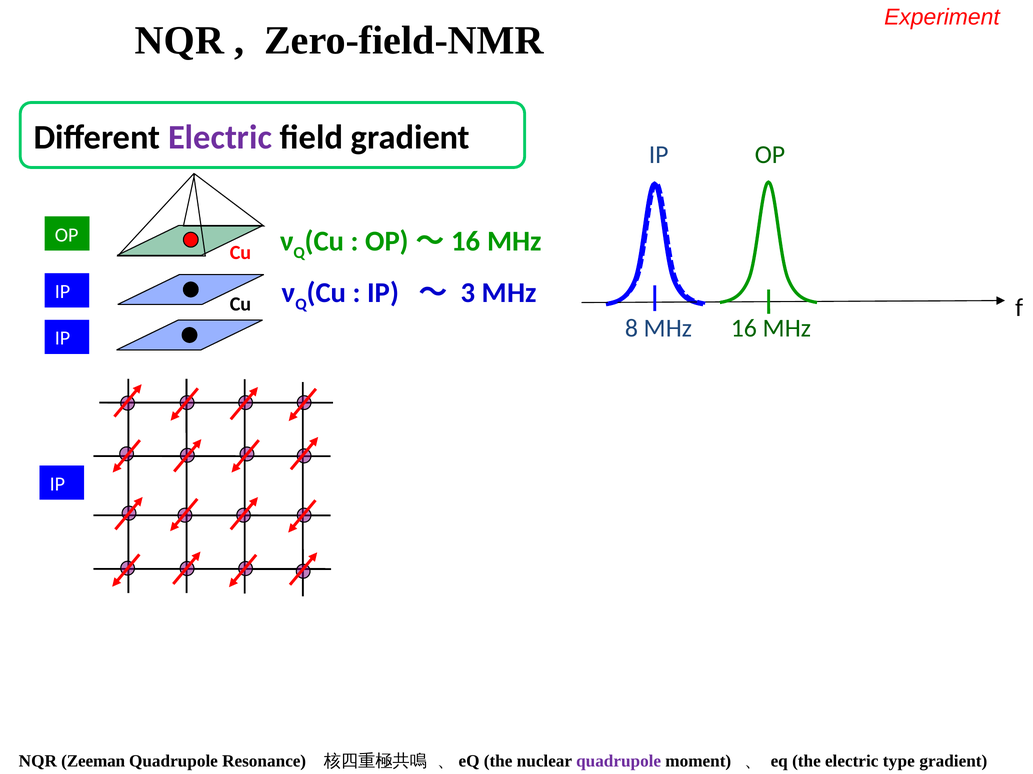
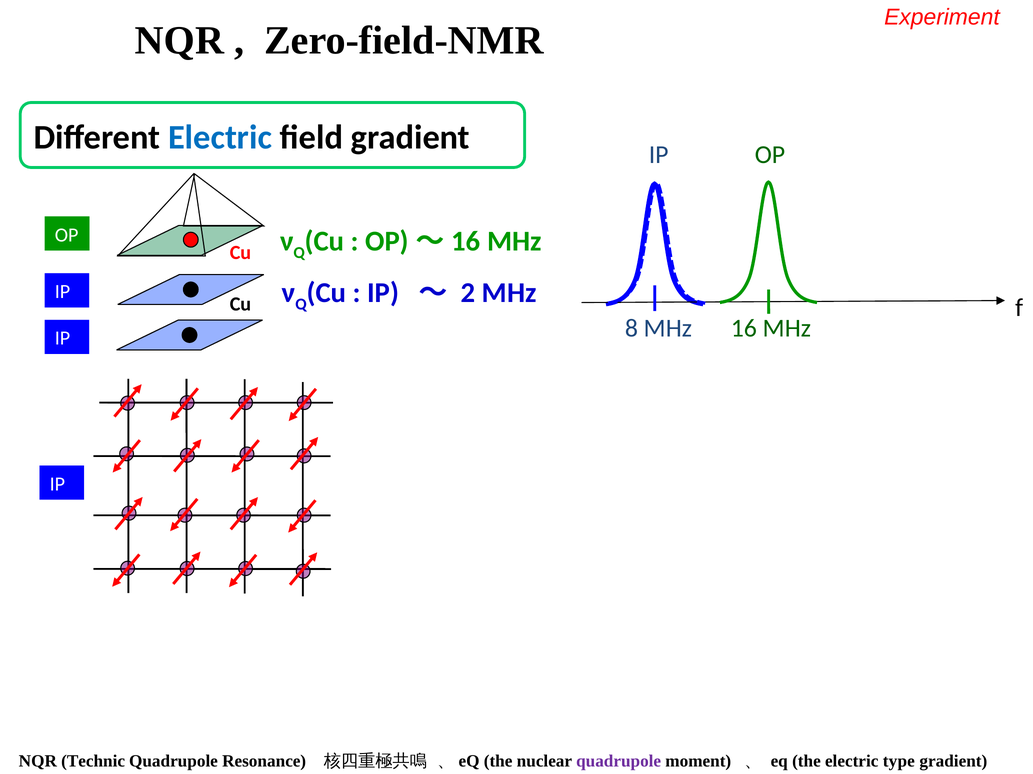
Electric colour: purple -> blue (220, 138)
3: 3 -> 2 (468, 293)
Zeeman: Zeeman -> Technic (93, 762)
